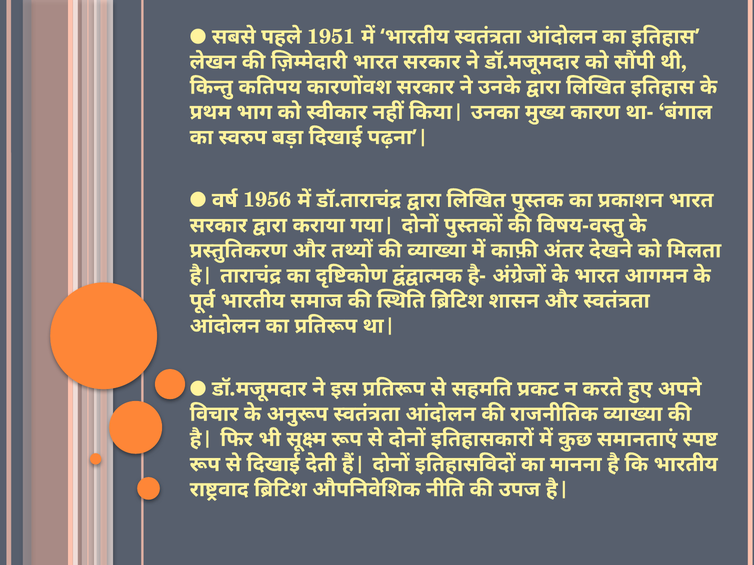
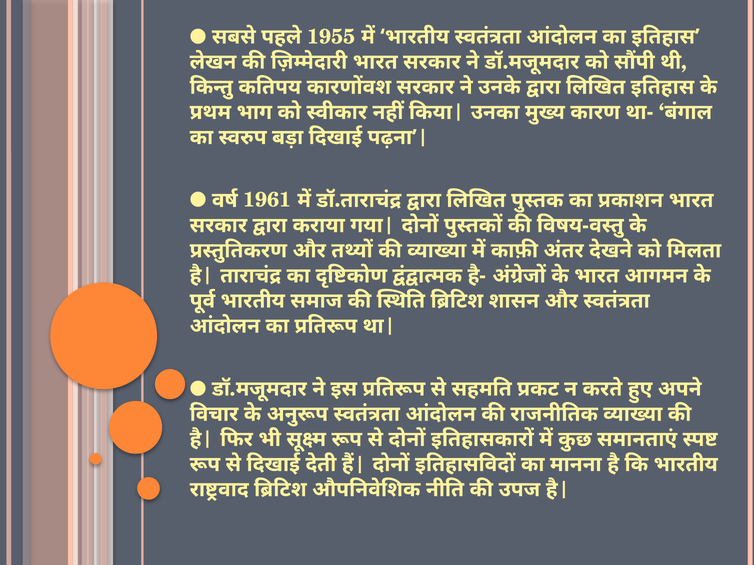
1951: 1951 -> 1955 (331, 37)
1956: 1956 -> 1961 (267, 200)
